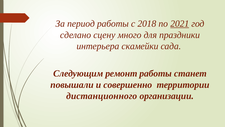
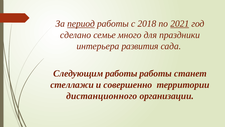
период underline: none -> present (81, 24)
сцену: сцену -> семье (105, 35)
скамейки: скамейки -> развития (140, 46)
Следующим ремонт: ремонт -> работы (121, 73)
повышали: повышали -> стеллажи (72, 84)
